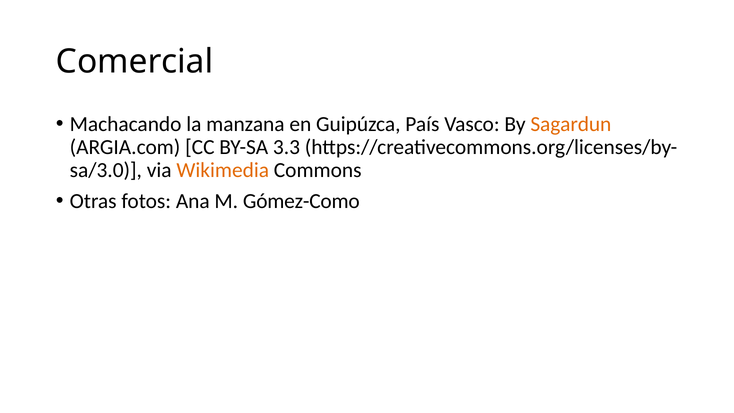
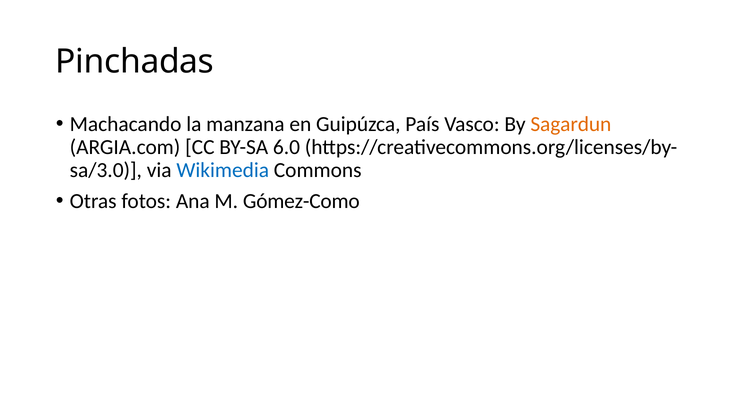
Comercial: Comercial -> Pinchadas (135, 62)
3.3: 3.3 -> 6.0 (286, 147)
Wikimedia colour: orange -> blue (223, 170)
